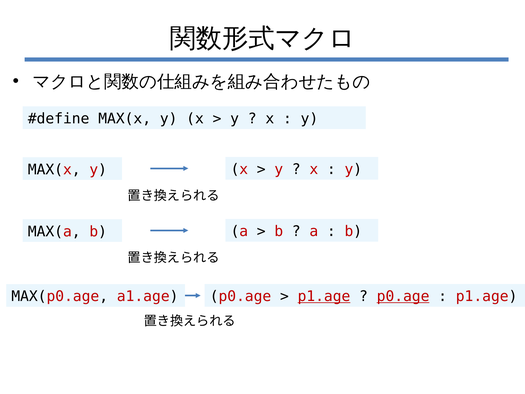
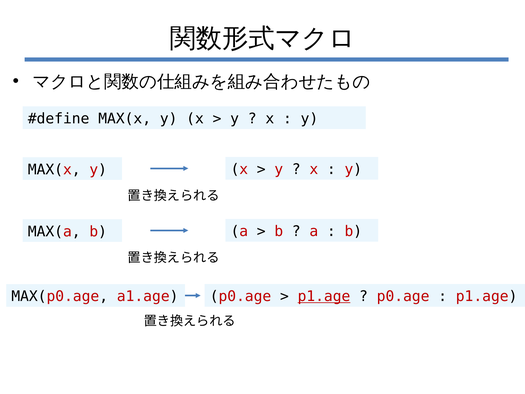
p0.age underline: present -> none (403, 296)
